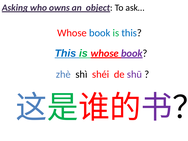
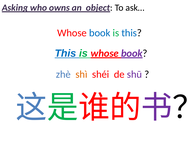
shì colour: black -> orange (81, 74)
